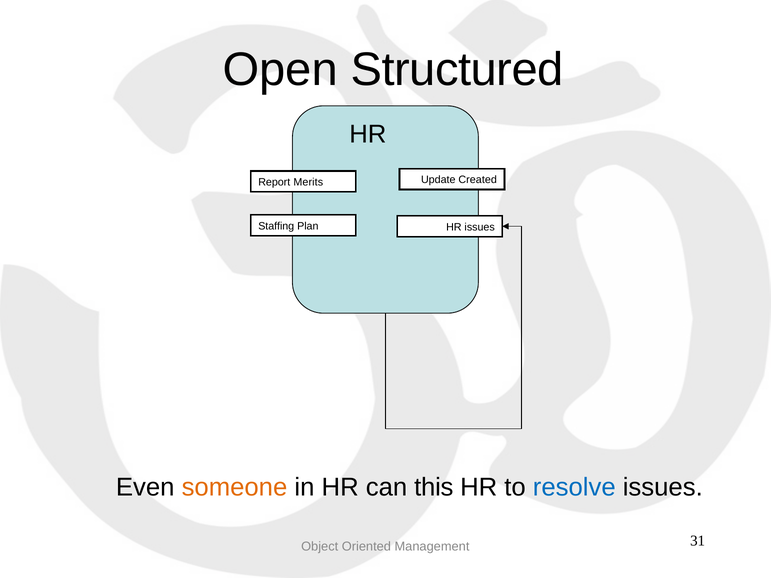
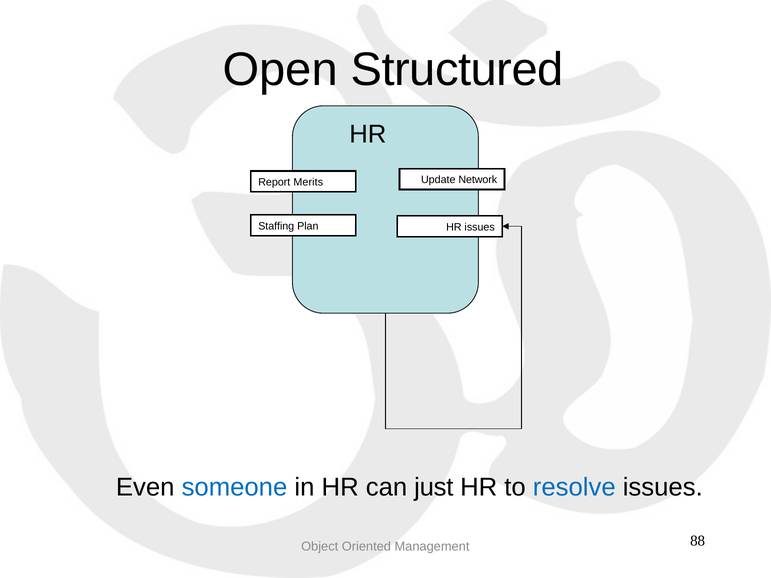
Created: Created -> Network (478, 180)
someone colour: orange -> blue (234, 487)
this: this -> just (434, 487)
31: 31 -> 88 (698, 541)
